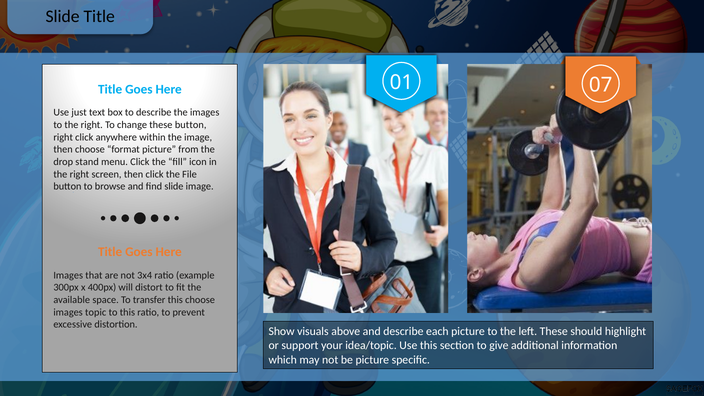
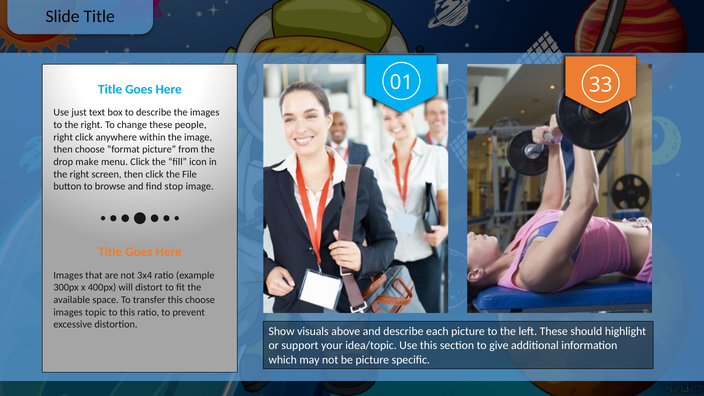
07: 07 -> 33 (601, 85)
these button: button -> people (191, 125)
stand: stand -> make (87, 162)
find slide: slide -> stop (174, 187)
